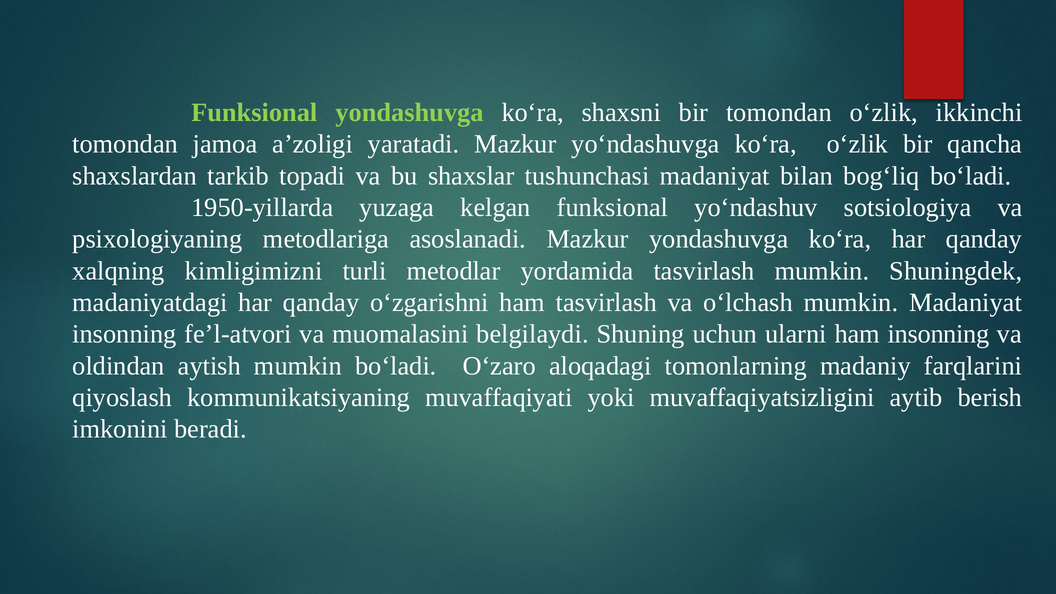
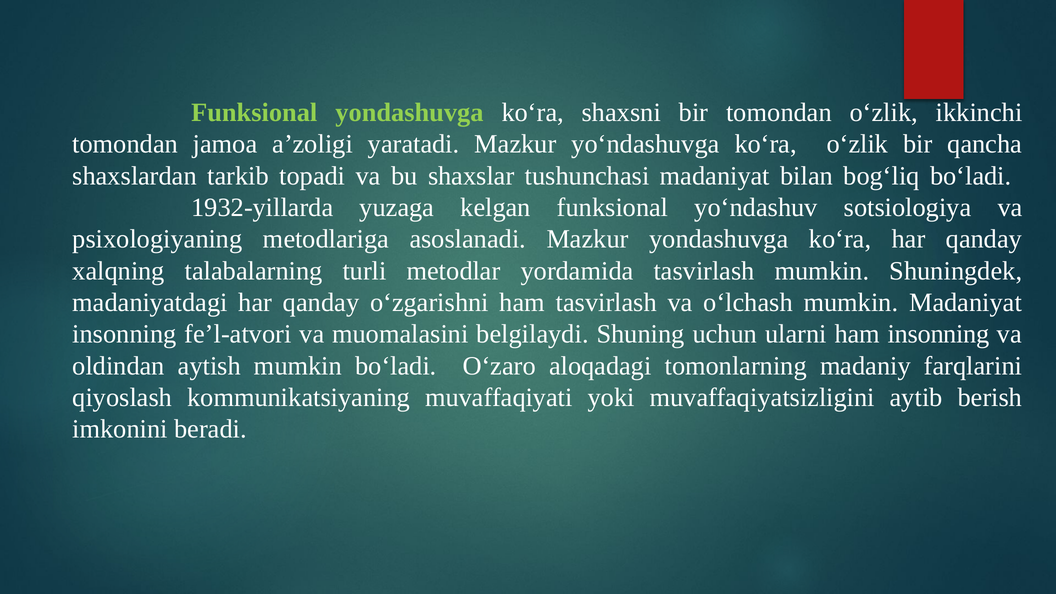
1950-yillarda: 1950-yillarda -> 1932-yillarda (262, 207)
kimligimizni: kimligimizni -> talabalarning (254, 271)
